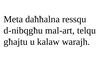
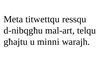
daħħalna: daħħalna -> titwettqu (42, 19)
kalaw: kalaw -> minni (48, 42)
